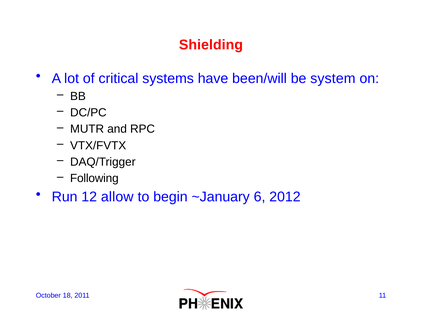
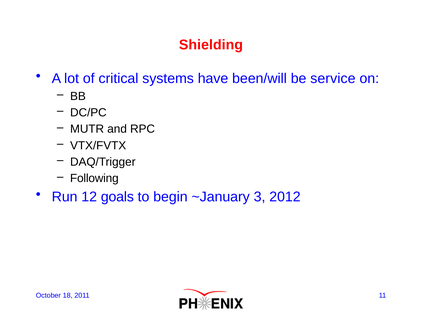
system: system -> service (333, 78)
allow: allow -> goals (117, 197)
6: 6 -> 3 (260, 197)
